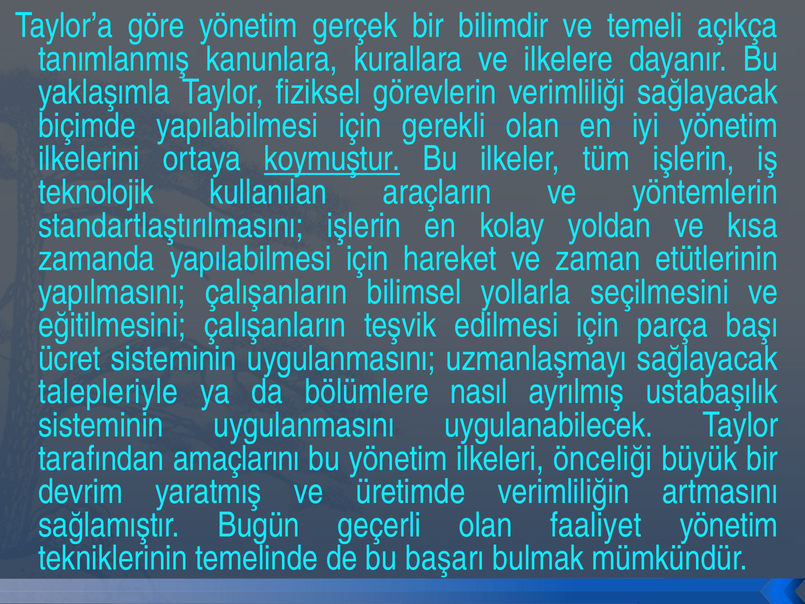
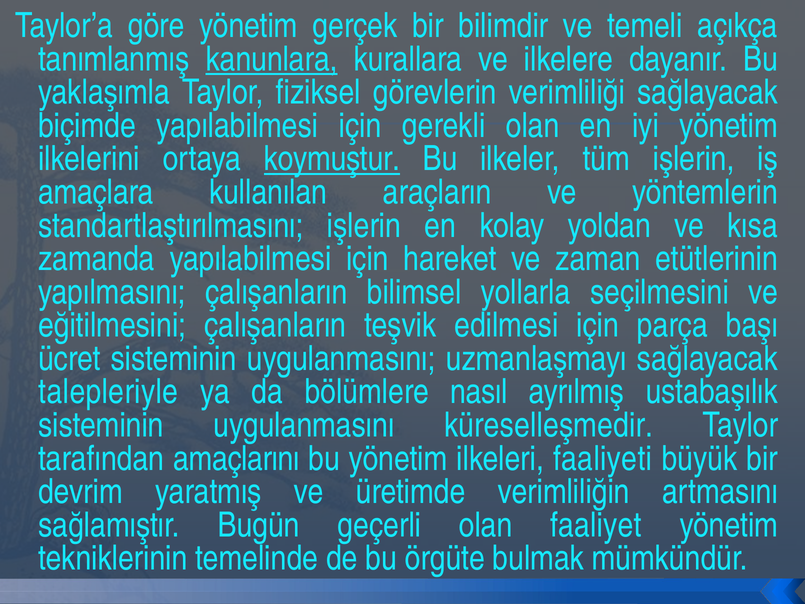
kanunlara underline: none -> present (272, 59)
teknolojik: teknolojik -> amaçlara (96, 192)
uygulanabilecek: uygulanabilecek -> küreselleşmedir (549, 425)
önceliği: önceliği -> faaliyeti (603, 458)
başarı: başarı -> örgüte (445, 558)
